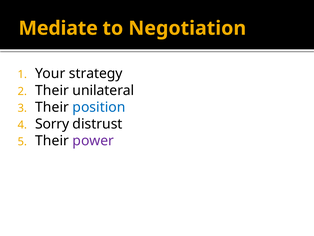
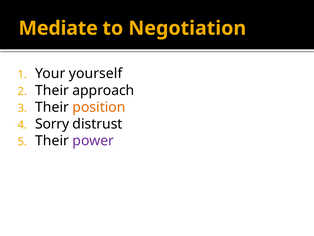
strategy: strategy -> yourself (96, 73)
unilateral: unilateral -> approach (103, 90)
position colour: blue -> orange (99, 107)
